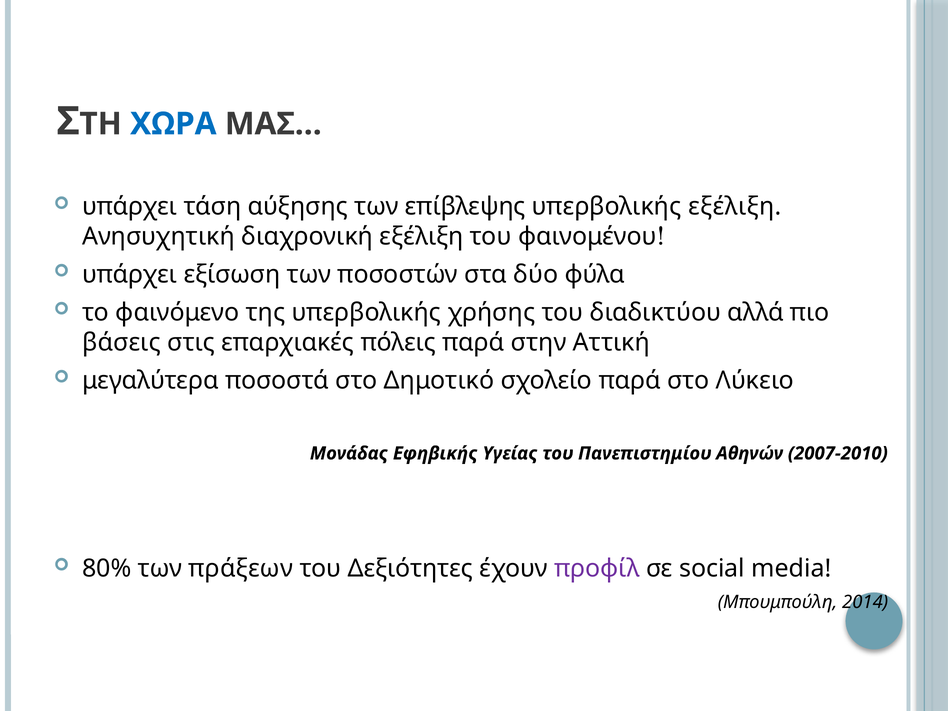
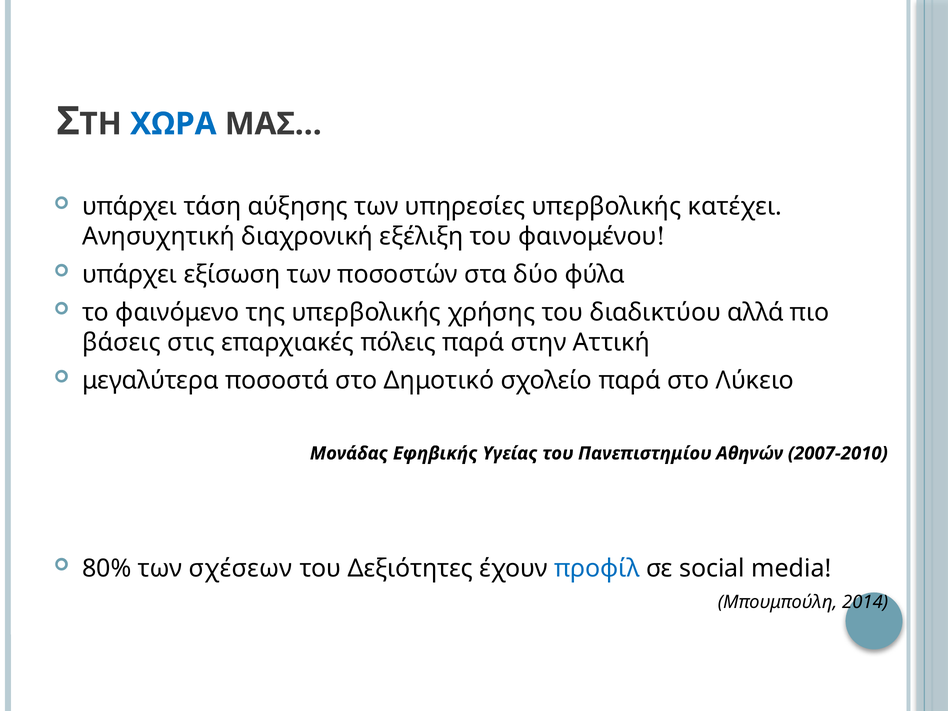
επίβλεψης: επίβλεψης -> υπηρεσίες (465, 207)
υπερβολικής εξέλιξη: εξέλιξη -> κατέχει (735, 207)
πράξεων: πράξεων -> σχέσεων (241, 568)
προφίλ colour: purple -> blue (597, 568)
